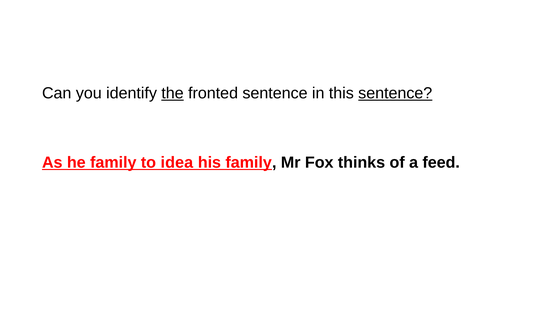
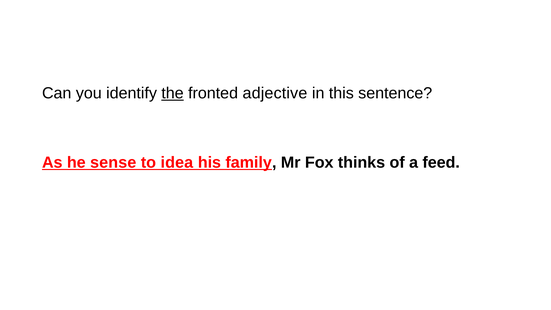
fronted sentence: sentence -> adjective (275, 93)
sentence underline: present -> none (395, 93)
he family: family -> sense (113, 162)
